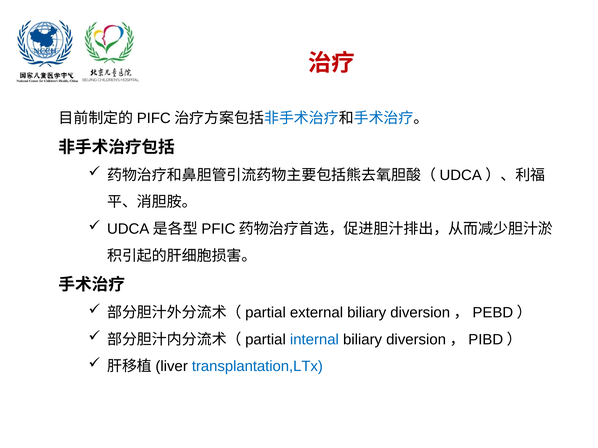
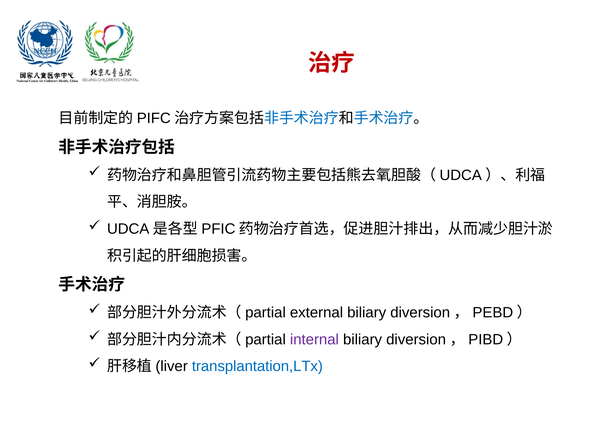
internal colour: blue -> purple (314, 340)
